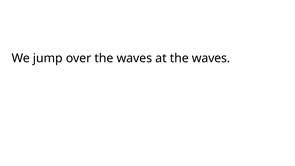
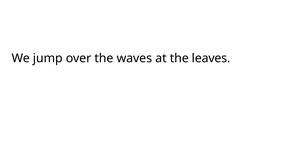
at the waves: waves -> leaves (211, 58)
